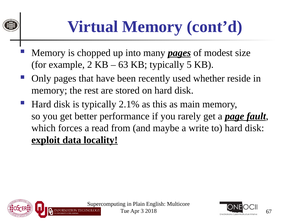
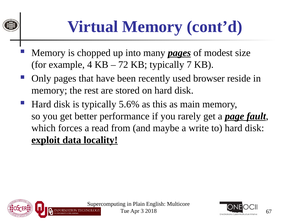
2: 2 -> 4 (90, 65)
63: 63 -> 72 (123, 65)
5: 5 -> 7 (189, 65)
whether: whether -> browser (209, 78)
2.1%: 2.1% -> 5.6% (129, 104)
